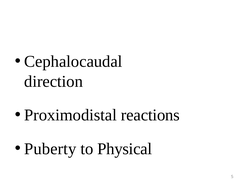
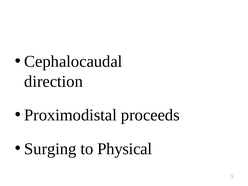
reactions: reactions -> proceeds (150, 115)
Puberty: Puberty -> Surging (50, 149)
